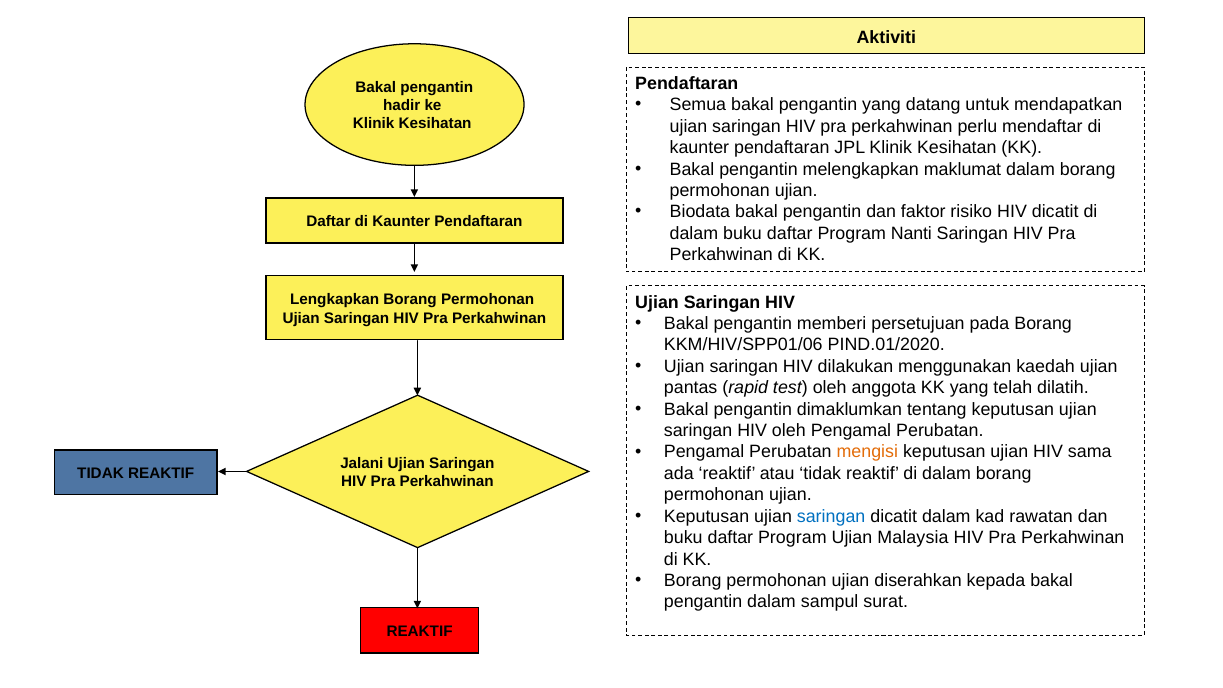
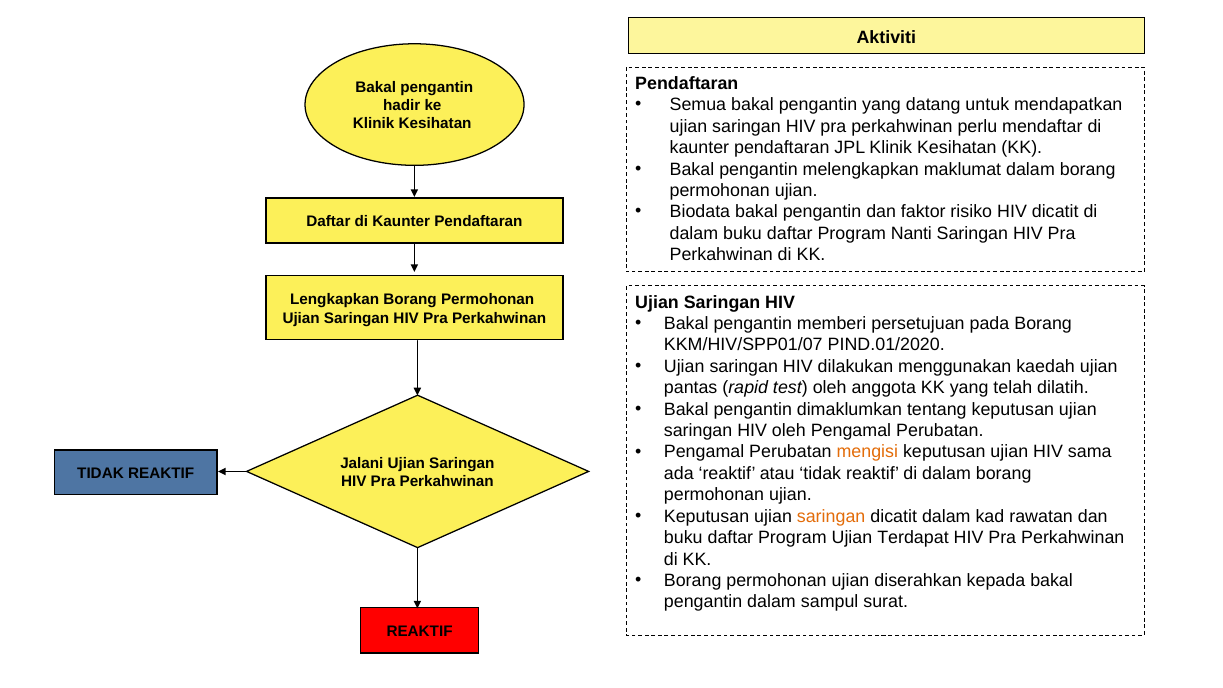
KKM/HIV/SPP01/06: KKM/HIV/SPP01/06 -> KKM/HIV/SPP01/07 (743, 345)
saringan colour: blue -> orange (831, 516)
Malaysia: Malaysia -> Terdapat (913, 538)
